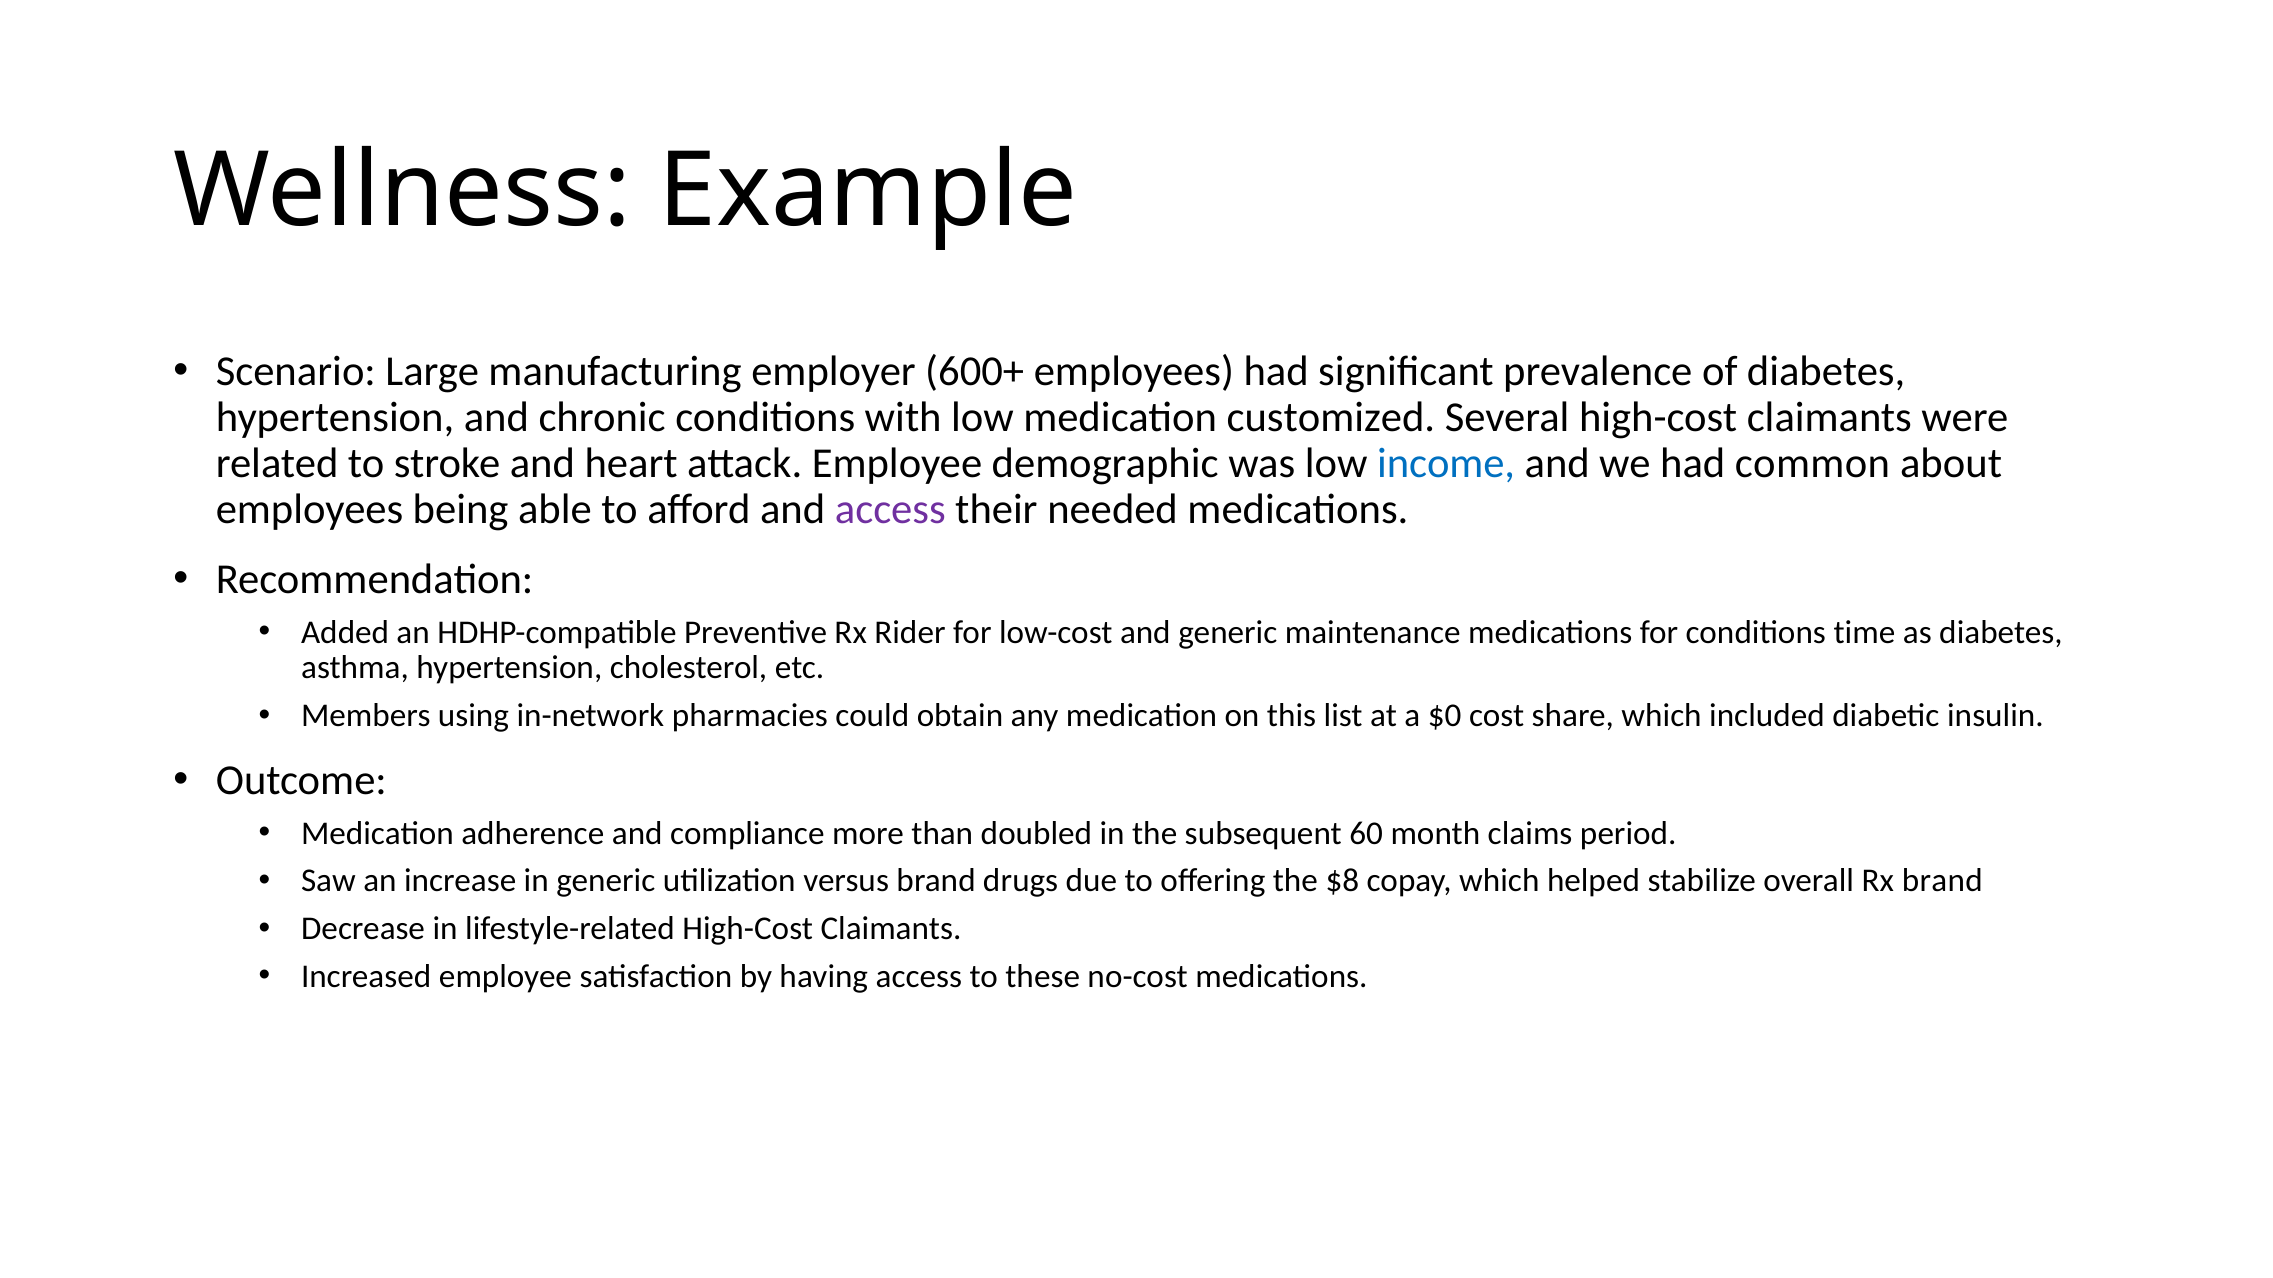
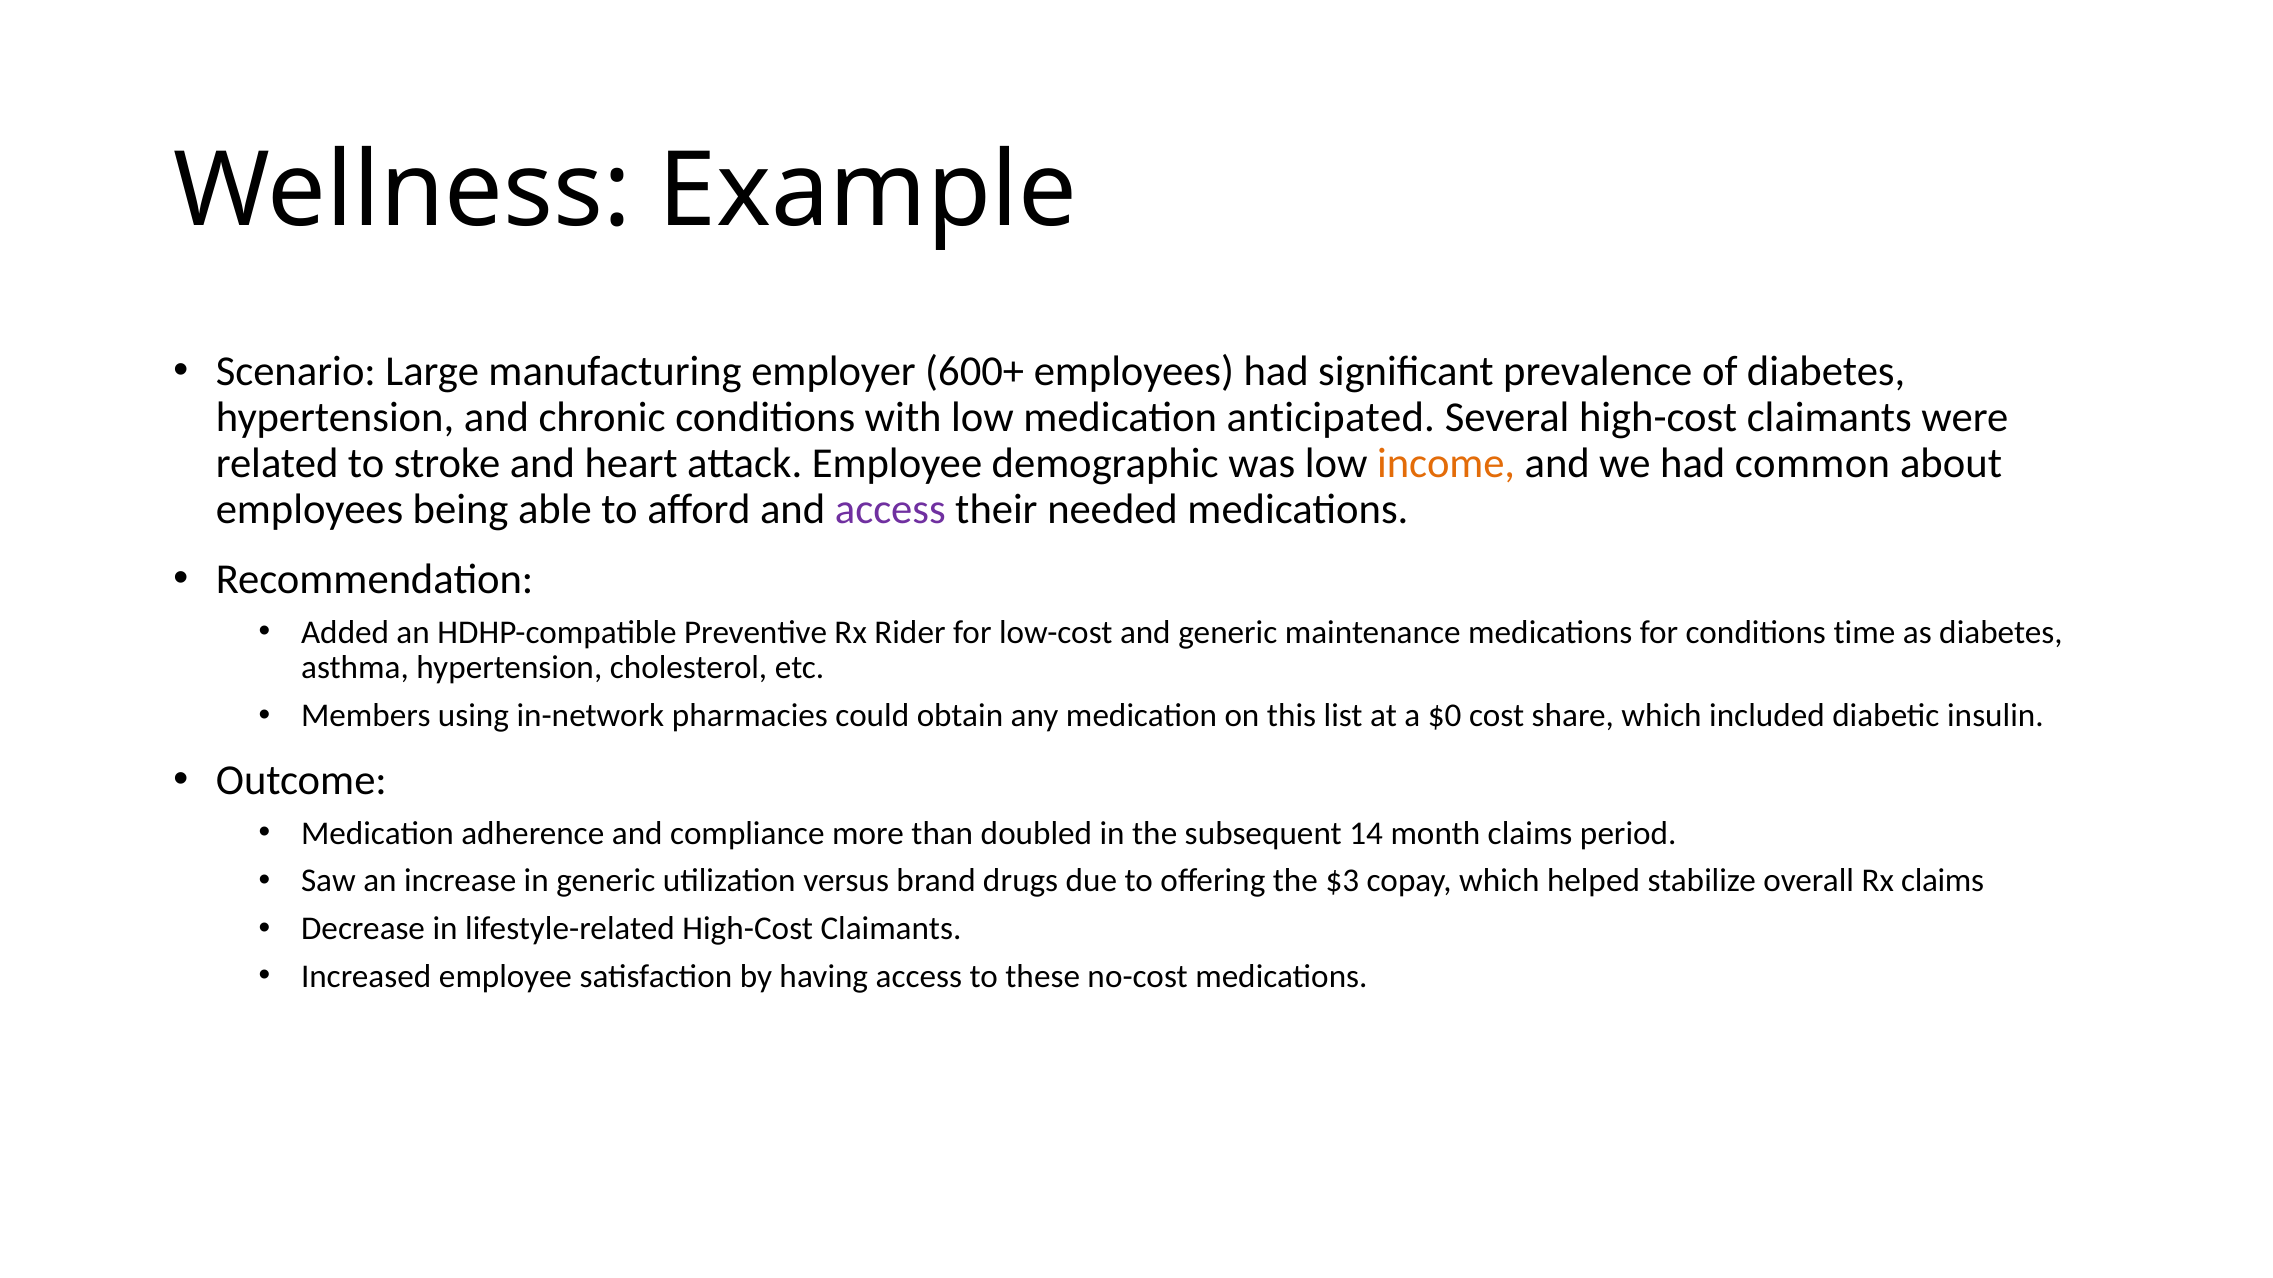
customized: customized -> anticipated (1331, 418)
income colour: blue -> orange (1446, 464)
60: 60 -> 14 (1366, 833)
$8: $8 -> $3 (1342, 881)
Rx brand: brand -> claims (1943, 881)
